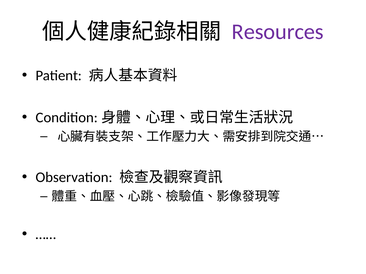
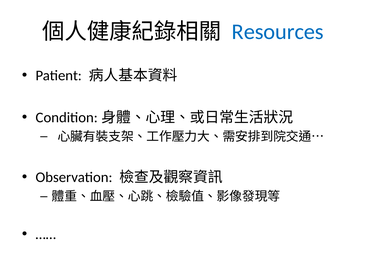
Resources colour: purple -> blue (278, 32)
